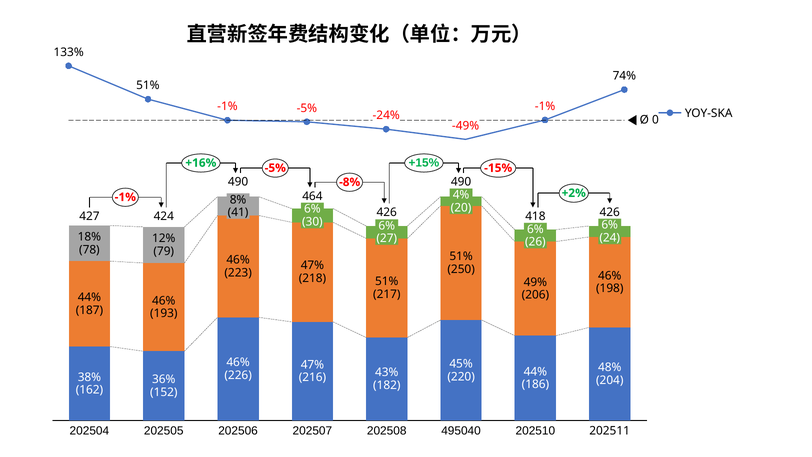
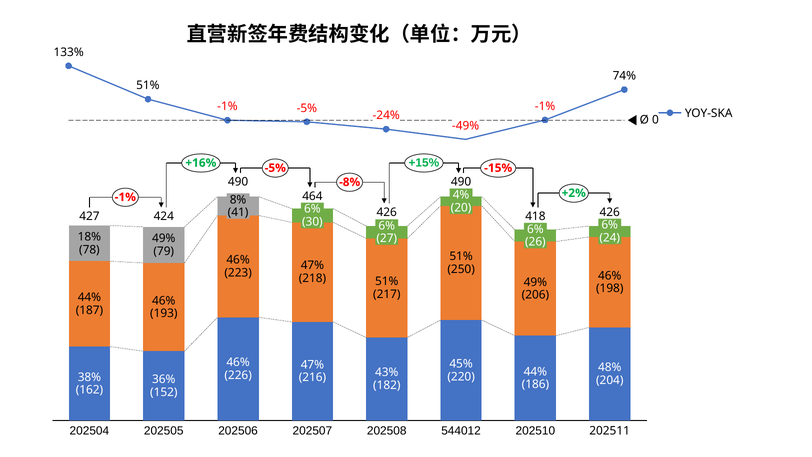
12%: 12% -> 49% (164, 238)
495040: 495040 -> 544012 (461, 431)
